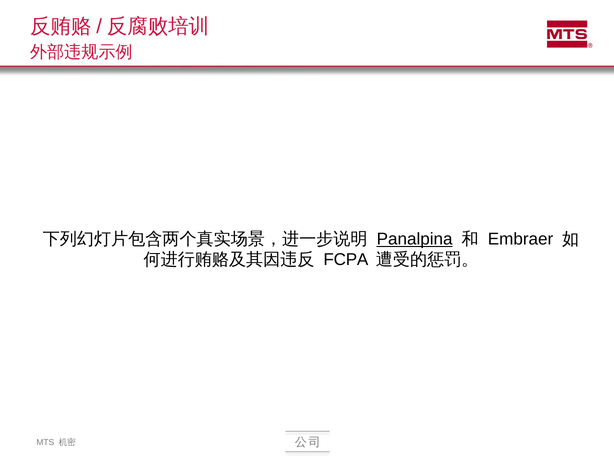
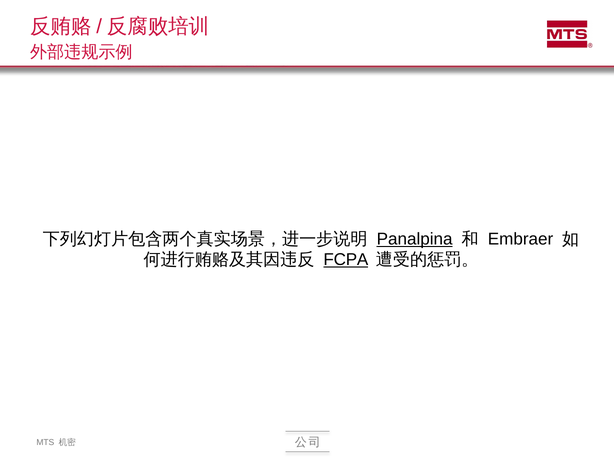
FCPA underline: none -> present (346, 260)
